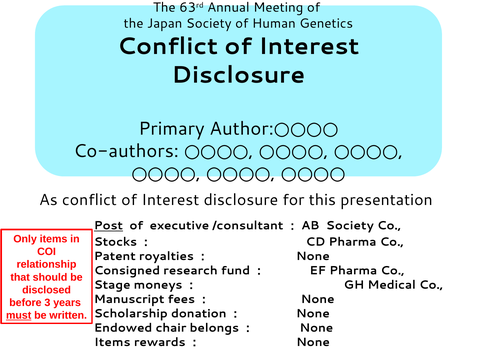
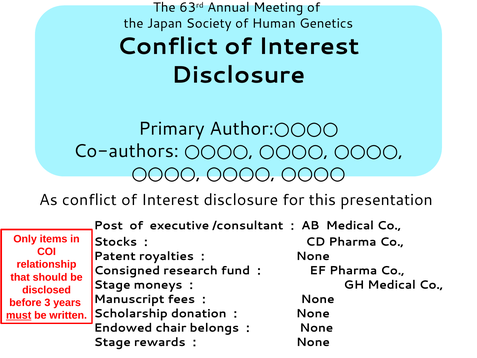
Post underline: present -> none (108, 226)
Society: Society -> Medical (350, 226)
Items: Items -> Stage (112, 342)
